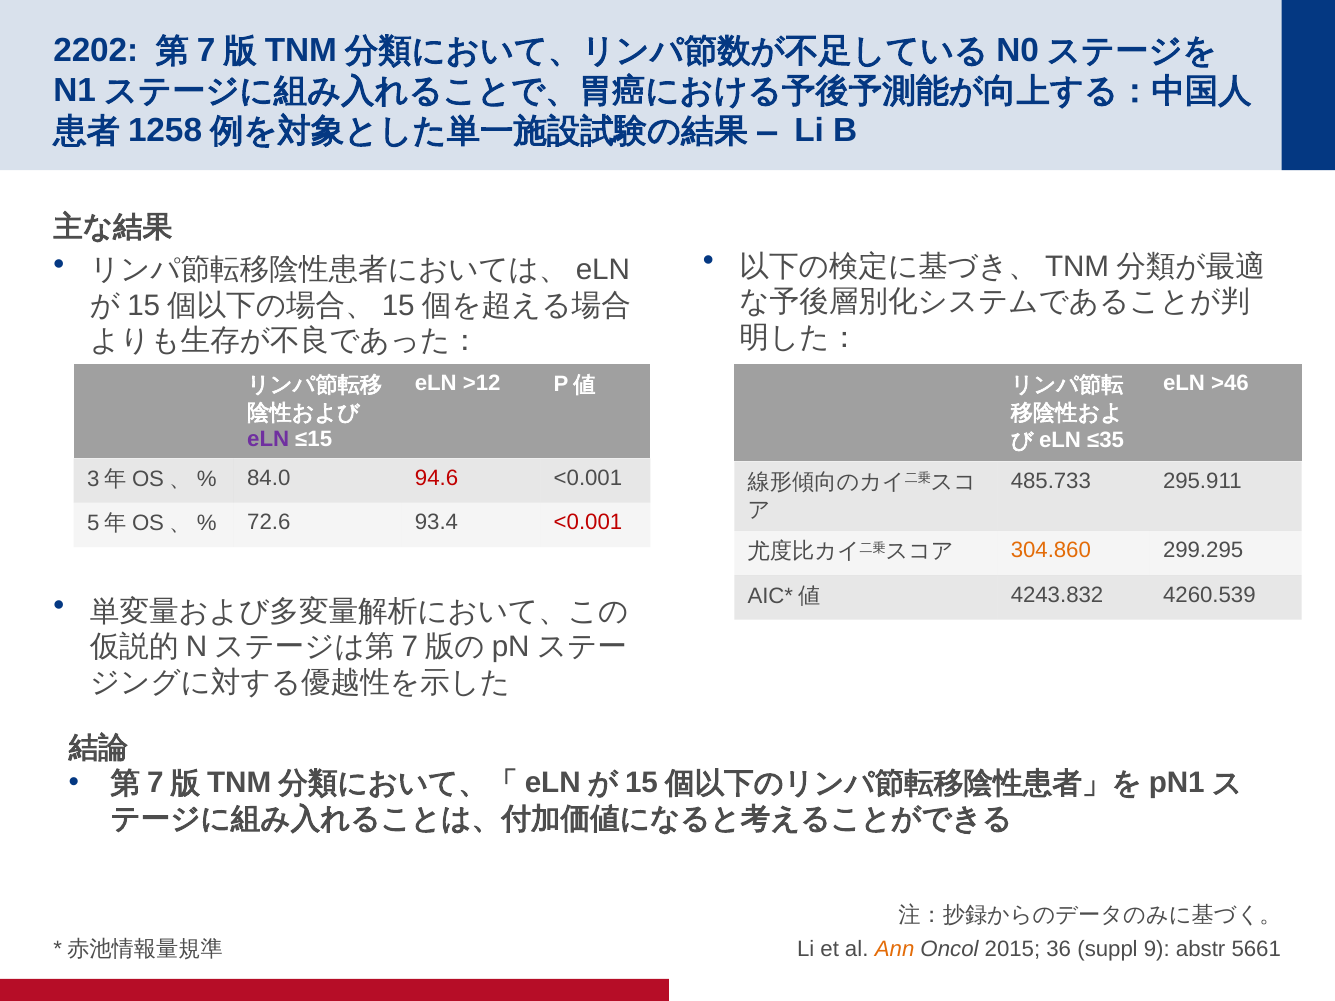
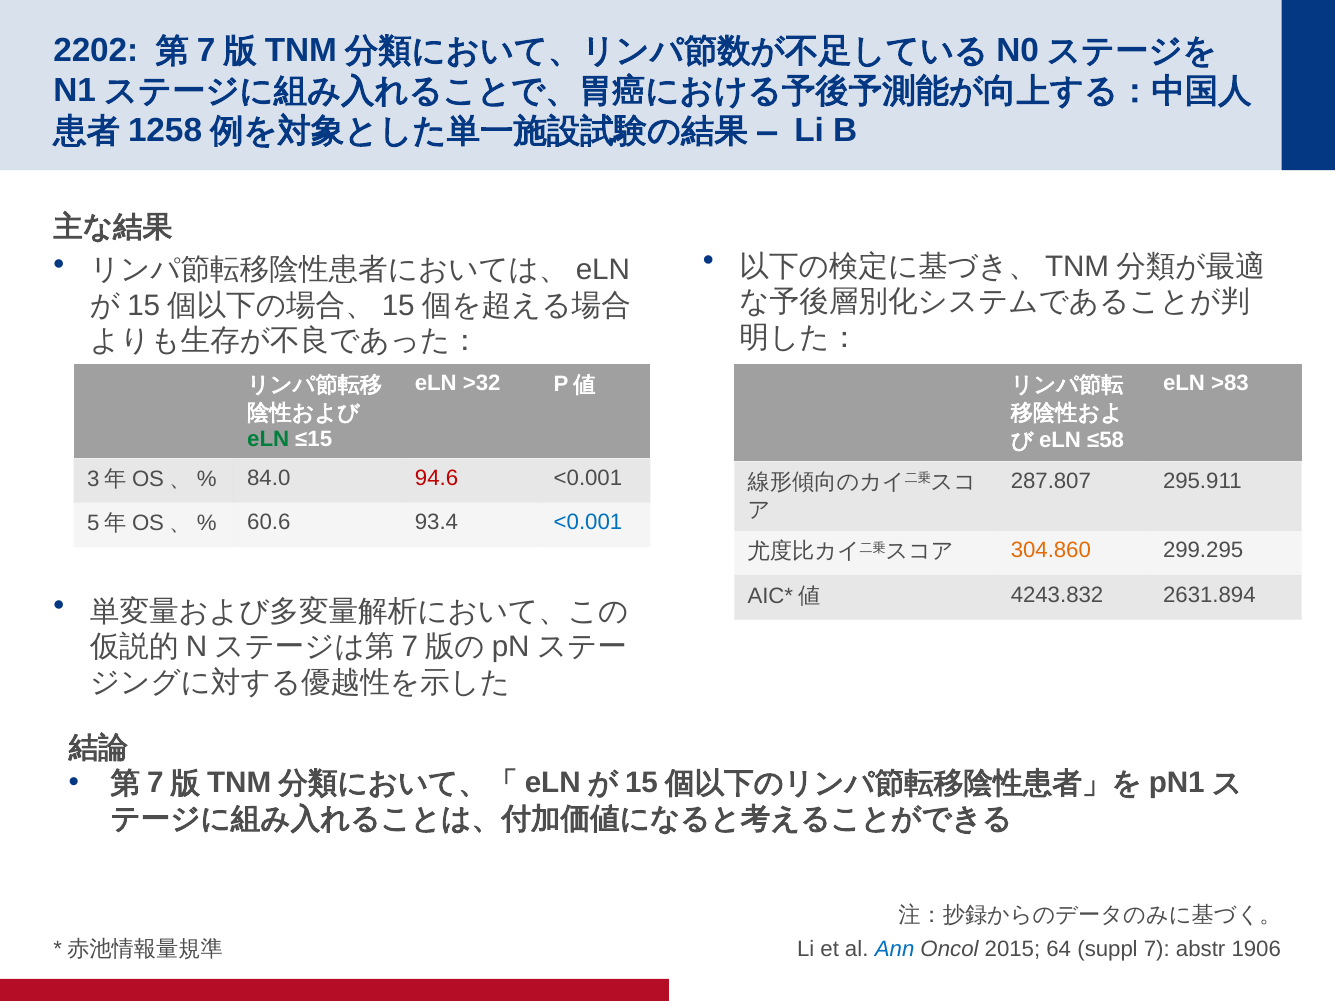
>12: >12 -> >32 (482, 384)
>46: >46 -> >83 (1230, 384)
eLN colour: purple -> green (268, 440)
≤35: ≤35 -> ≤58 (1106, 441)
485.733: 485.733 -> 287.807 (1051, 481)
72.6: 72.6 -> 60.6 (269, 522)
<0.001 colour: red -> blue (588, 522)
4260.539: 4260.539 -> 2631.894 (1209, 595)
Ann colour: orange -> blue (895, 949)
36: 36 -> 64 (1059, 949)
9: 9 -> 7 (1157, 949)
5661: 5661 -> 1906 (1256, 949)
